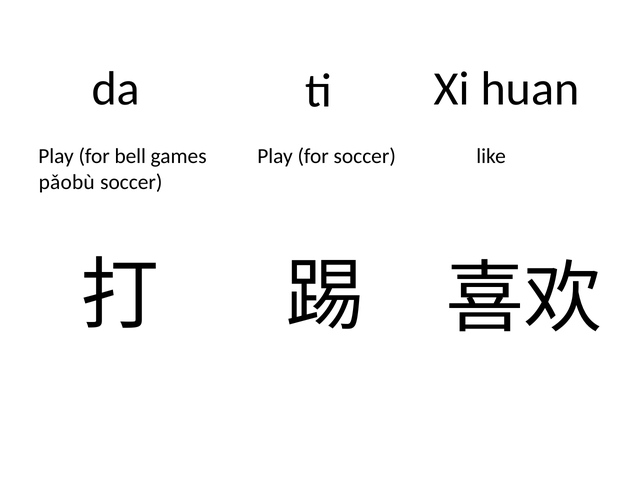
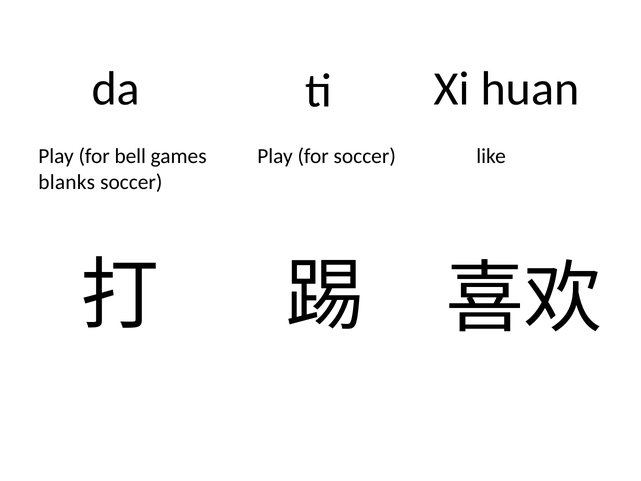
pǎobù: pǎobù -> blanks (67, 182)
